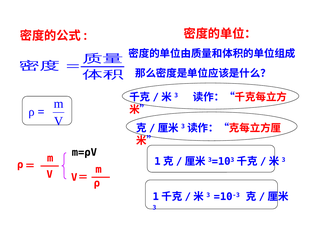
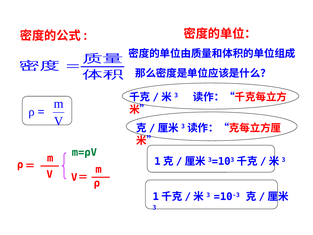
m=ρV colour: black -> green (84, 152)
